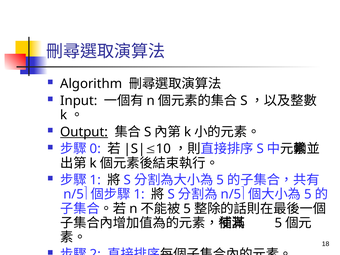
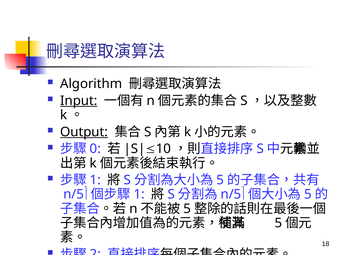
Input underline: none -> present (79, 101)
